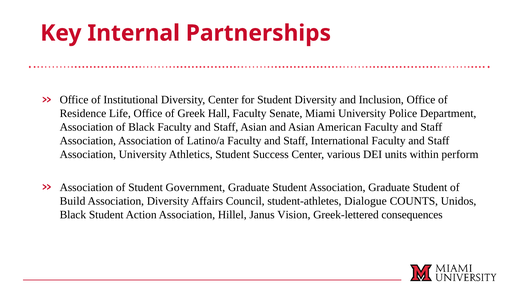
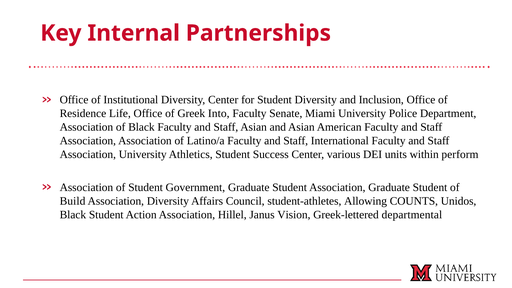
Hall: Hall -> Into (219, 114)
Dialogue: Dialogue -> Allowing (366, 201)
consequences: consequences -> departmental (412, 215)
